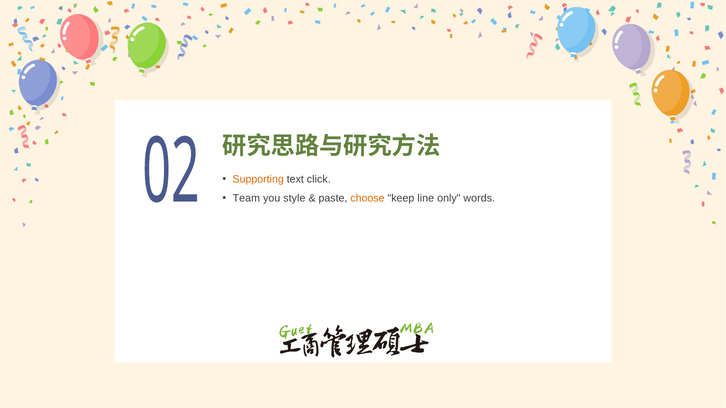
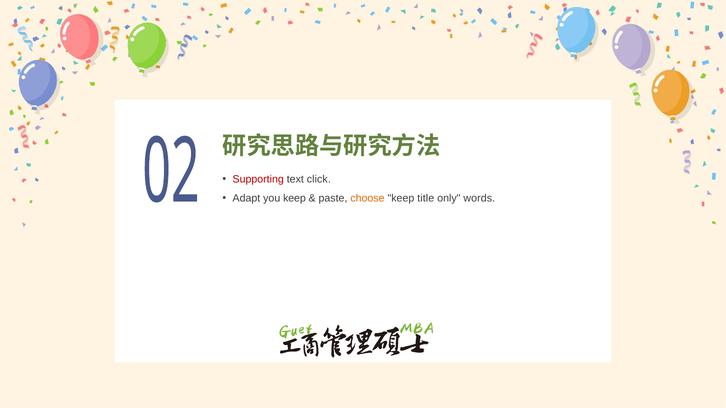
Supporting colour: orange -> red (258, 179)
Team: Team -> Adapt (246, 198)
you style: style -> keep (294, 198)
line: line -> title (426, 198)
